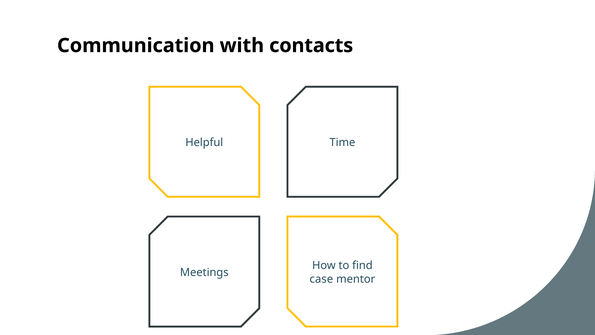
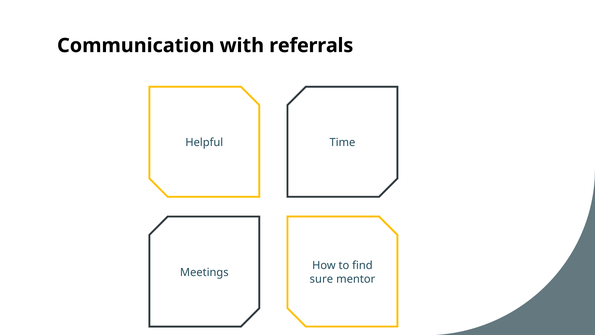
contacts: contacts -> referrals (311, 46)
case: case -> sure (321, 279)
